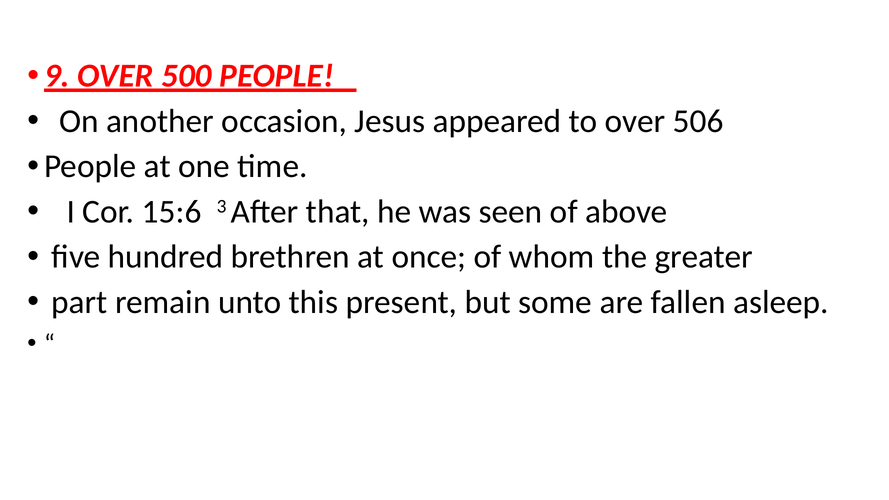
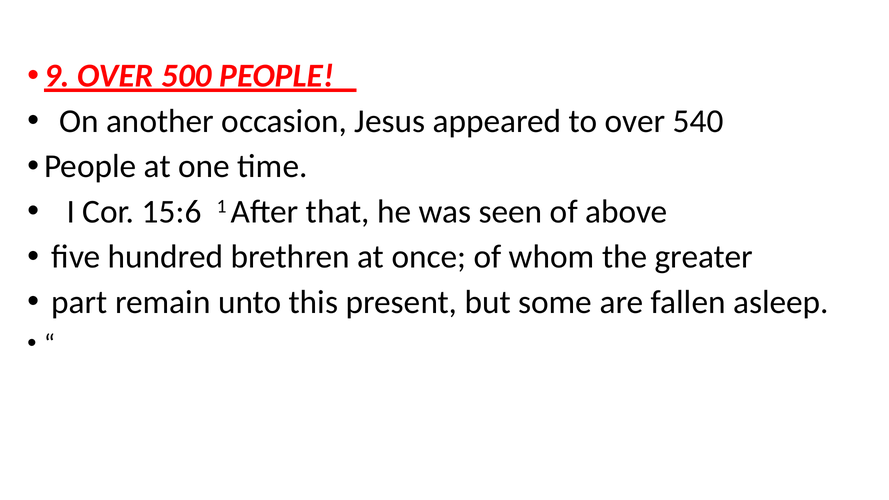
506: 506 -> 540 (698, 121)
3: 3 -> 1 (222, 206)
